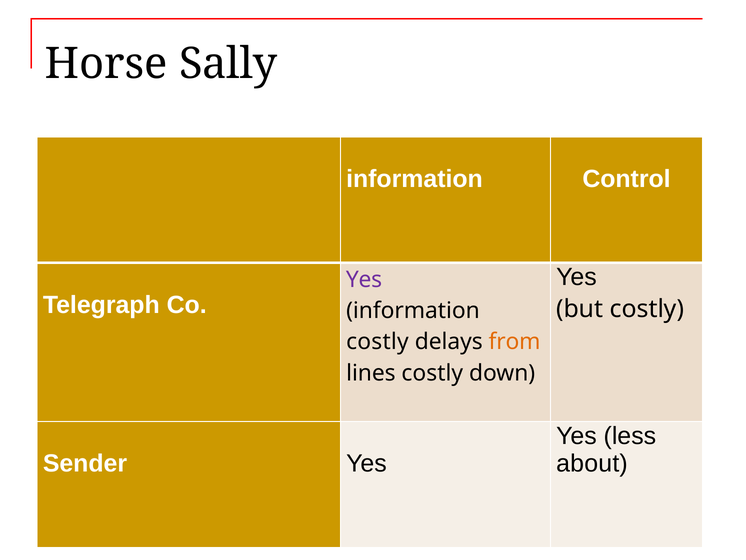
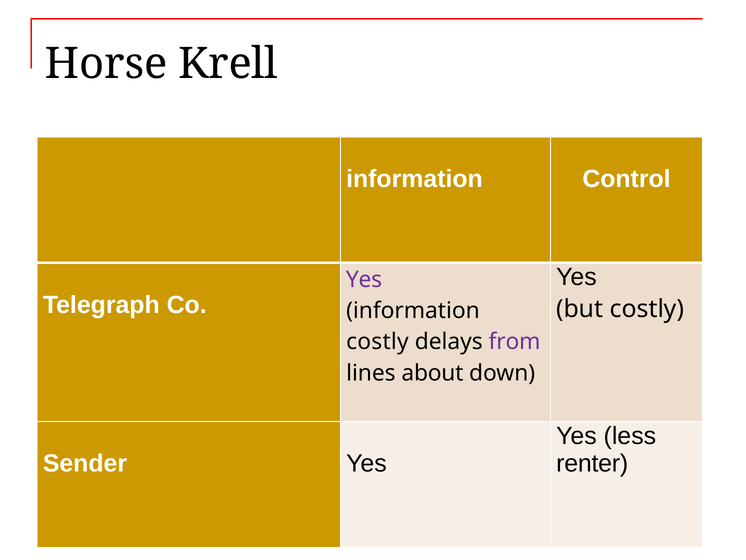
Sally: Sally -> Krell (228, 64)
from colour: orange -> purple (515, 342)
lines costly: costly -> about (432, 373)
about: about -> renter (592, 463)
